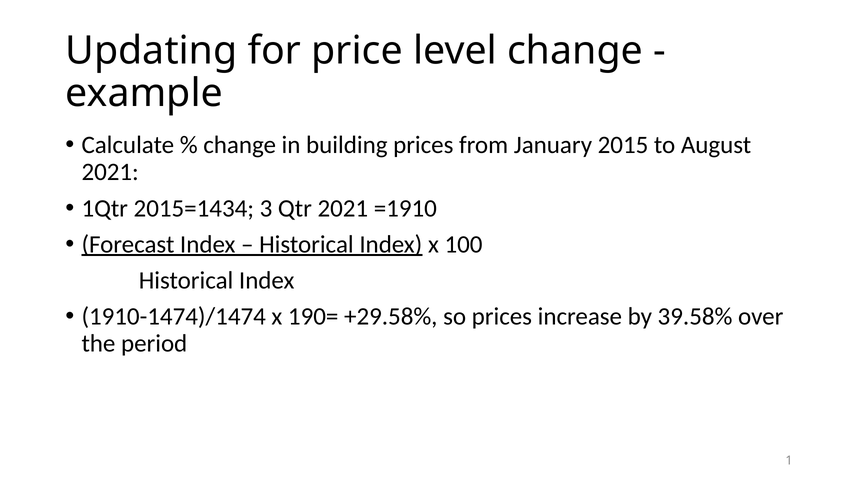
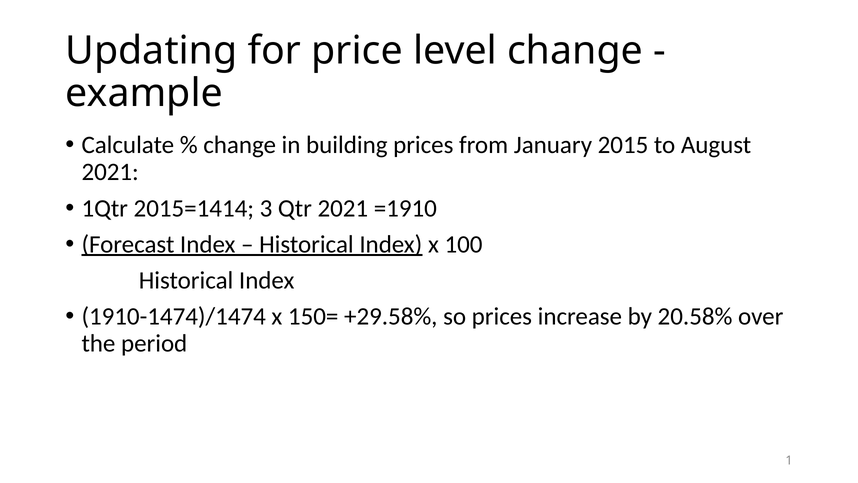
2015=1434: 2015=1434 -> 2015=1414 (194, 208)
190=: 190= -> 150= (313, 316)
39.58%: 39.58% -> 20.58% (695, 316)
